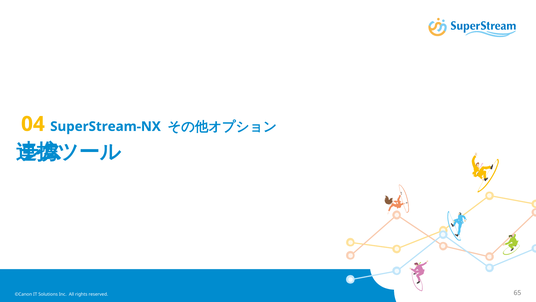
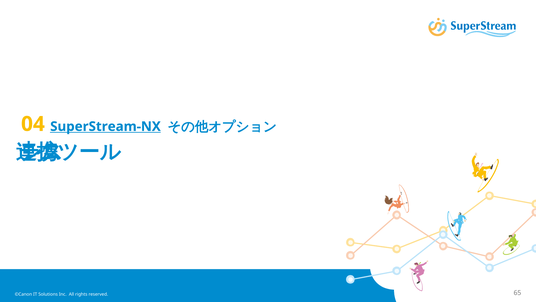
SuperStream-NX underline: none -> present (105, 126)
